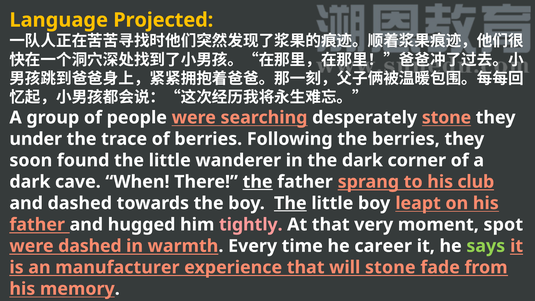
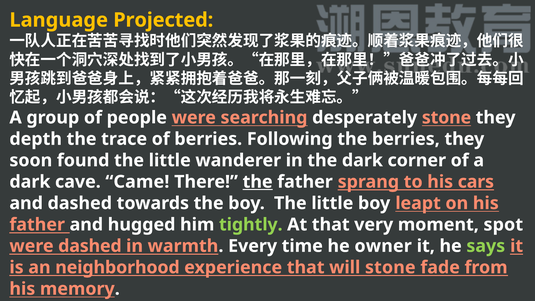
under: under -> depth (36, 139)
When: When -> Came (137, 182)
club: club -> cars (476, 182)
The underline: present -> none (290, 203)
tightly colour: pink -> light green (251, 225)
career: career -> owner (383, 246)
manufacturer: manufacturer -> neighborhood (117, 267)
